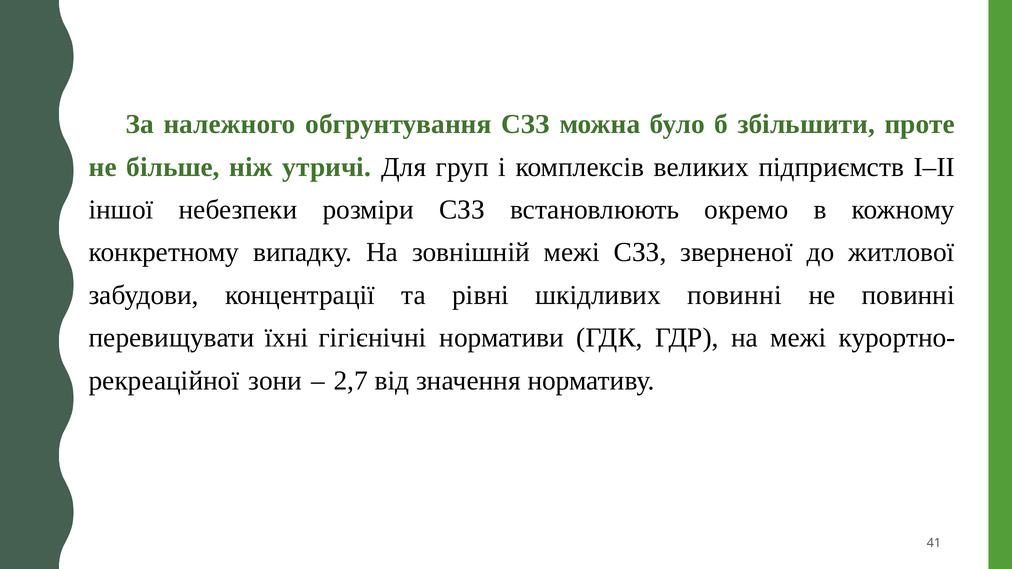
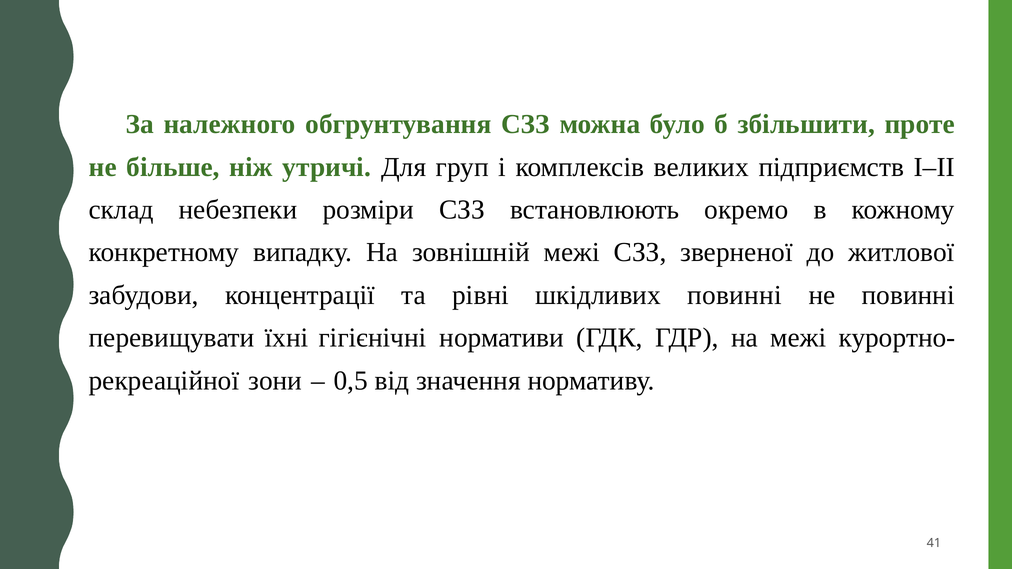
іншої: іншої -> склад (121, 210)
2,7: 2,7 -> 0,5 (351, 381)
